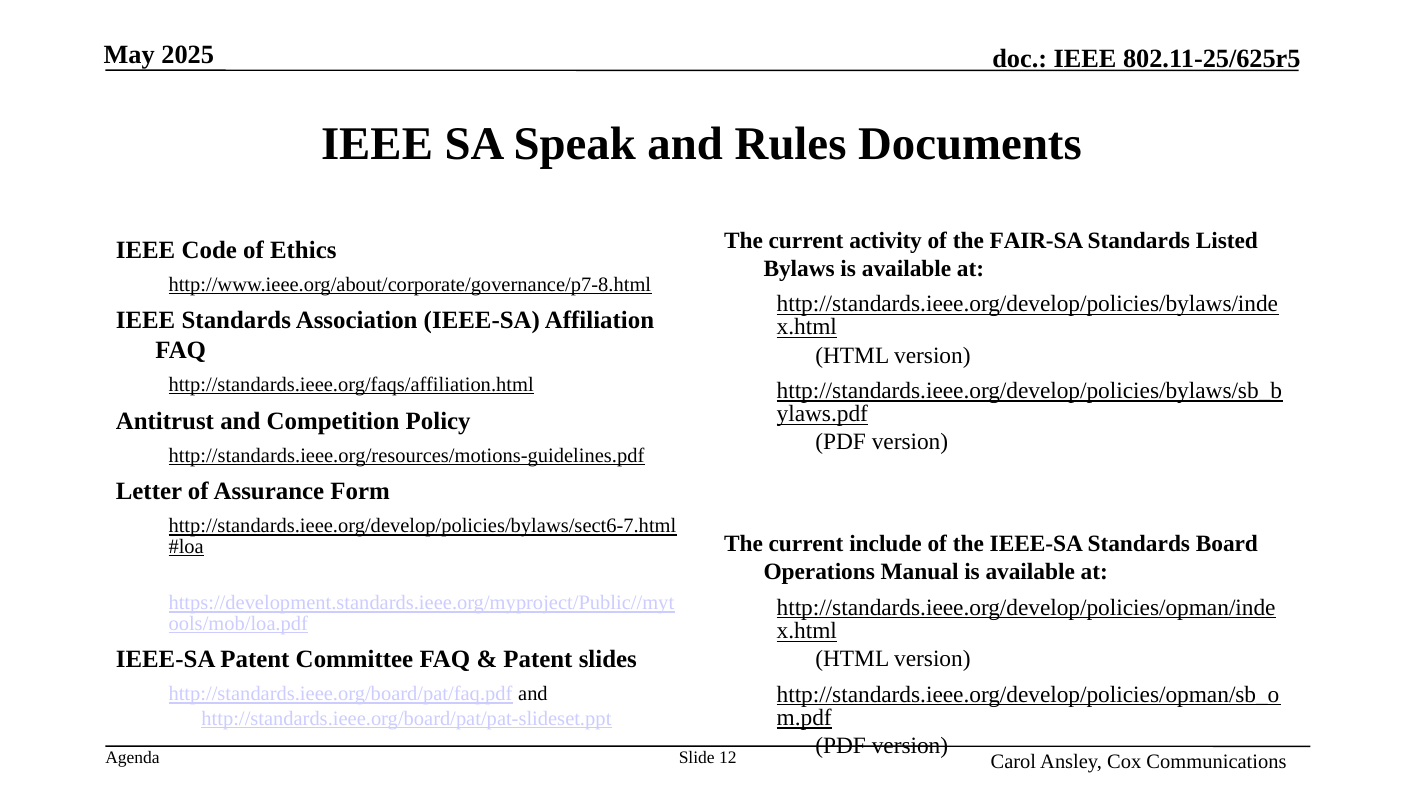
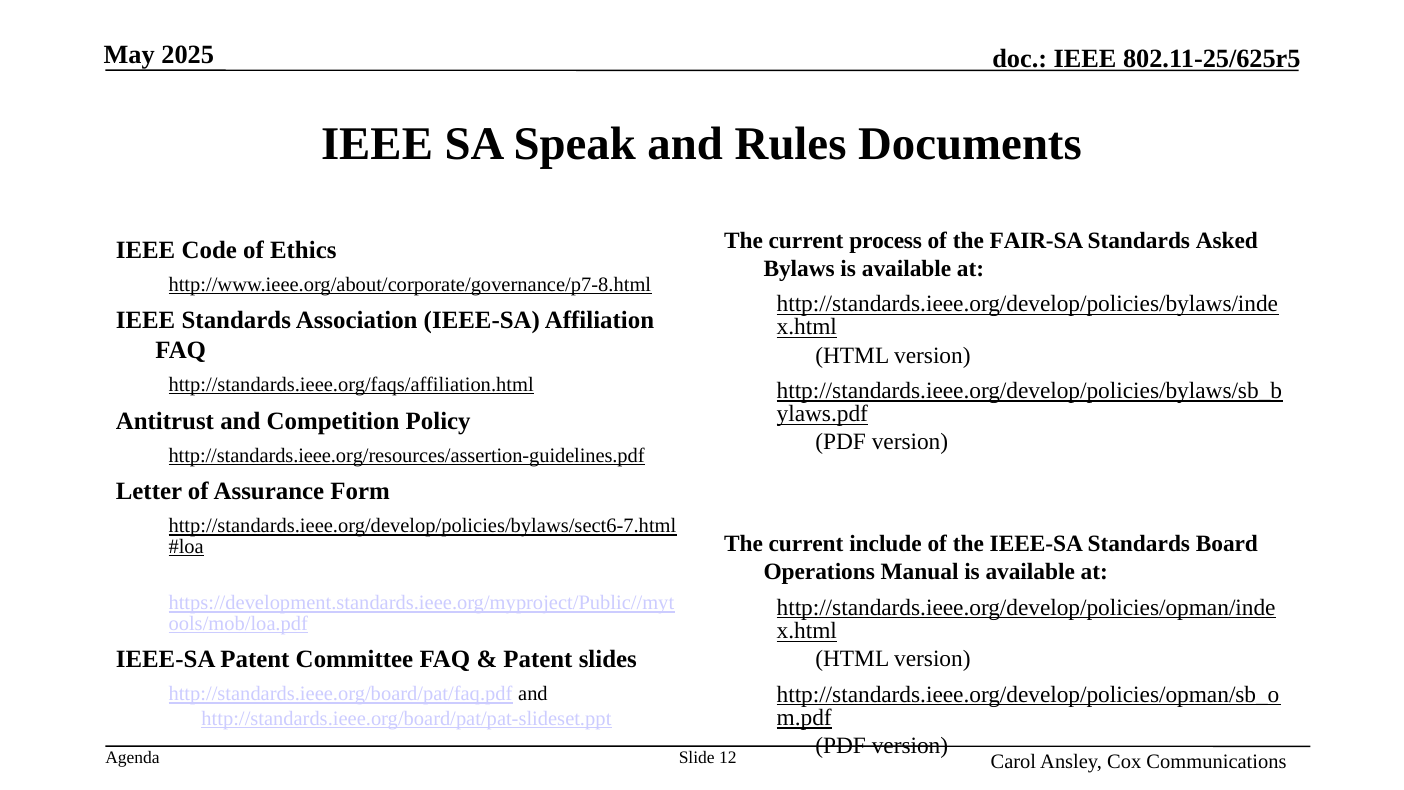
activity: activity -> process (886, 240)
Listed: Listed -> Asked (1227, 240)
http://standards.ieee.org/resources/motions-guidelines.pdf: http://standards.ieee.org/resources/motions-guidelines.pdf -> http://standards.ieee.org/resources/assertion-guidelines.pdf (407, 455)
